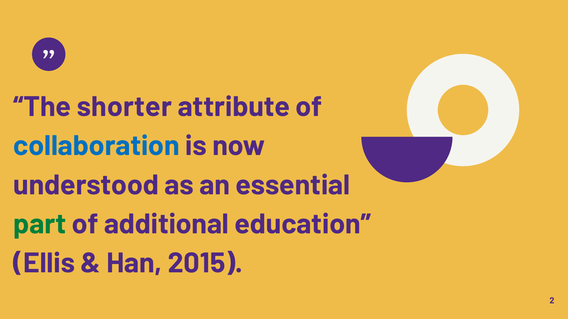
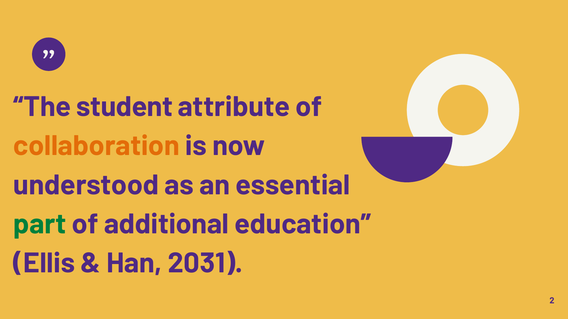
shorter: shorter -> student (125, 107)
collaboration colour: blue -> orange (96, 146)
2015: 2015 -> 2031 (205, 264)
